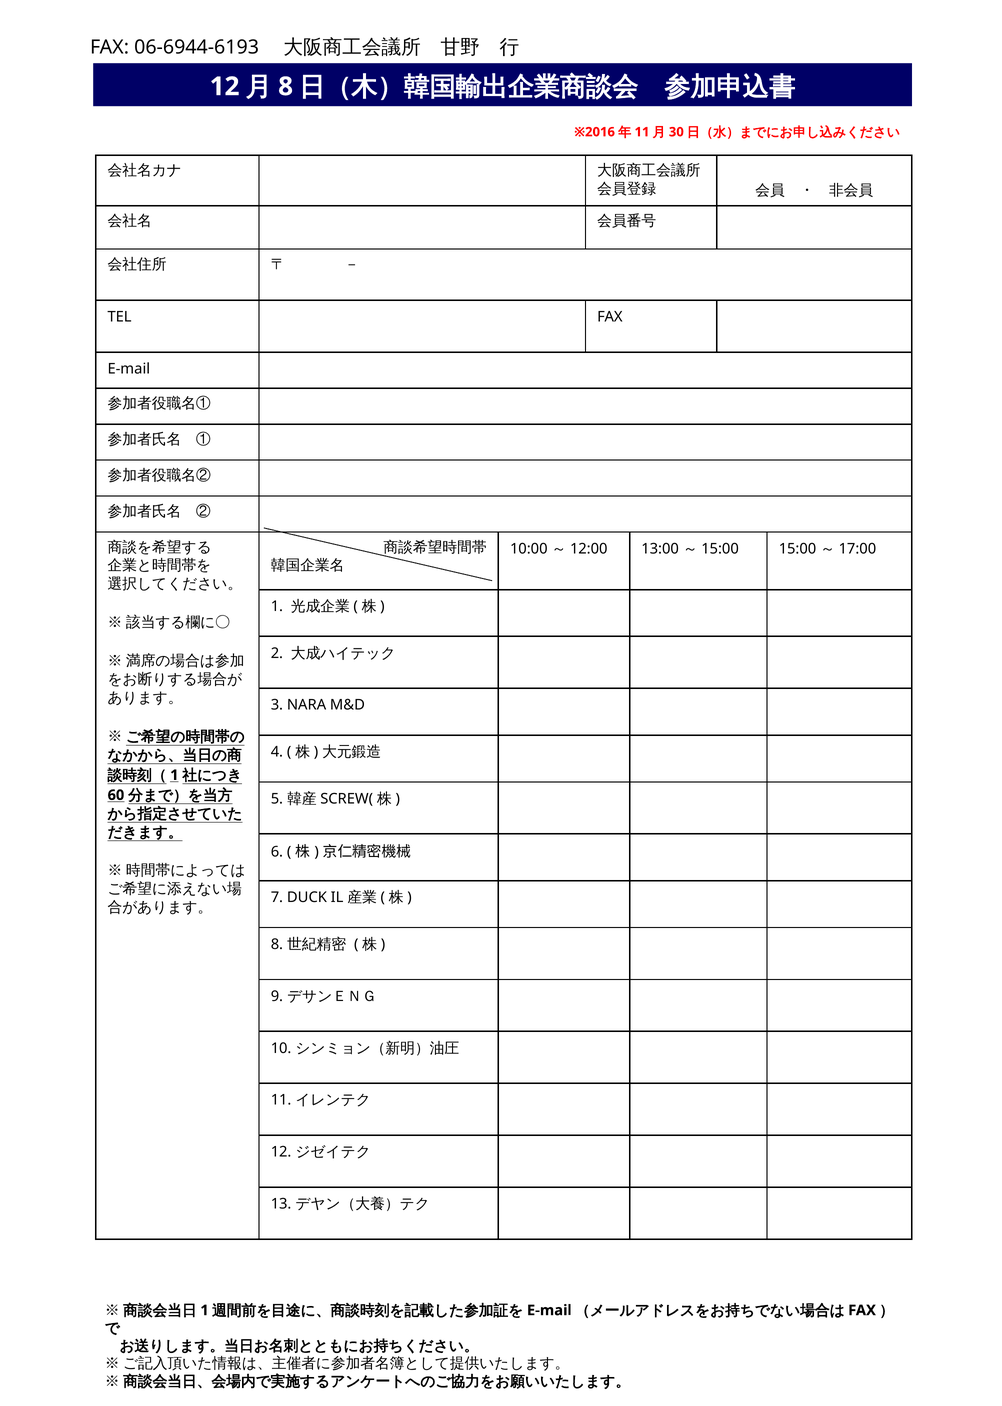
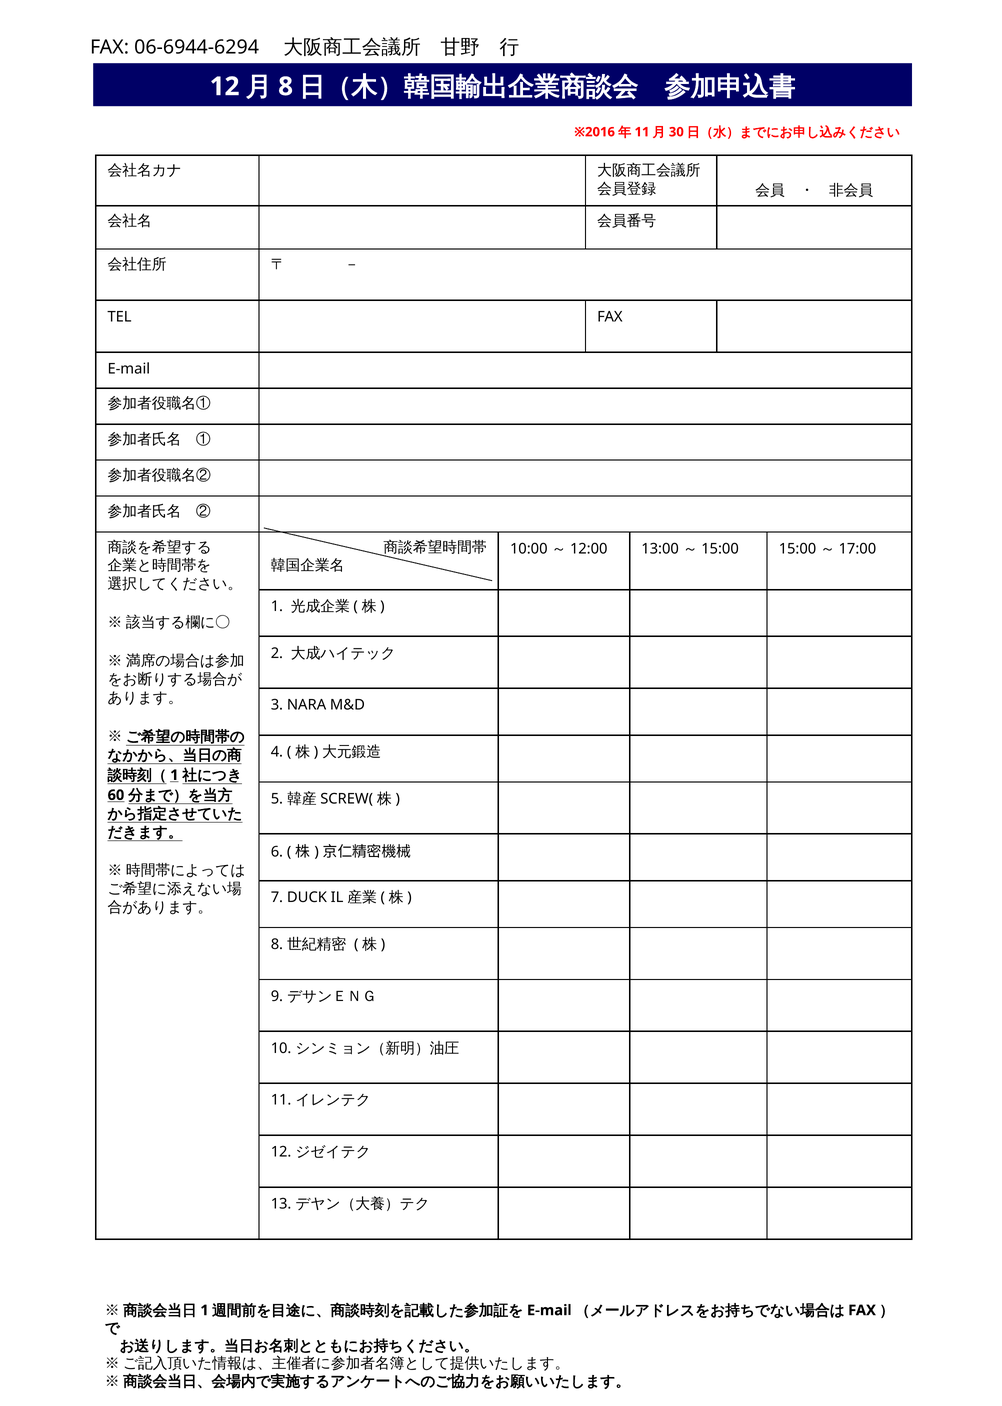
06-6944-6193: 06-6944-6193 -> 06-6944-6294 (197, 47)
